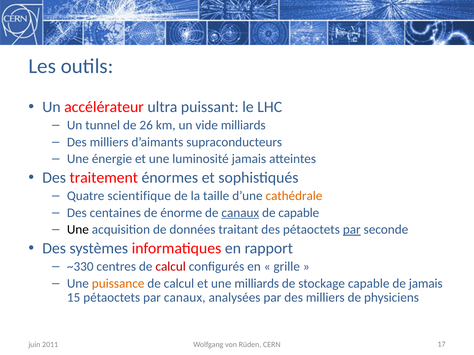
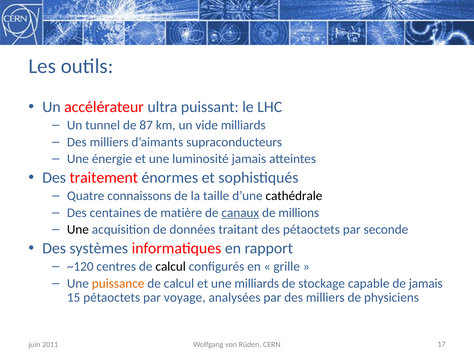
26: 26 -> 87 (146, 125)
scientifique: scientifique -> connaissons (139, 196)
cathédrale colour: orange -> black (294, 196)
énorme: énorme -> matière (181, 213)
de capable: capable -> millions (299, 213)
par underline: present -> none (352, 230)
~330: ~330 -> ~120 (80, 267)
calcul colour: red -> black (171, 267)
par canaux: canaux -> voyage (185, 298)
